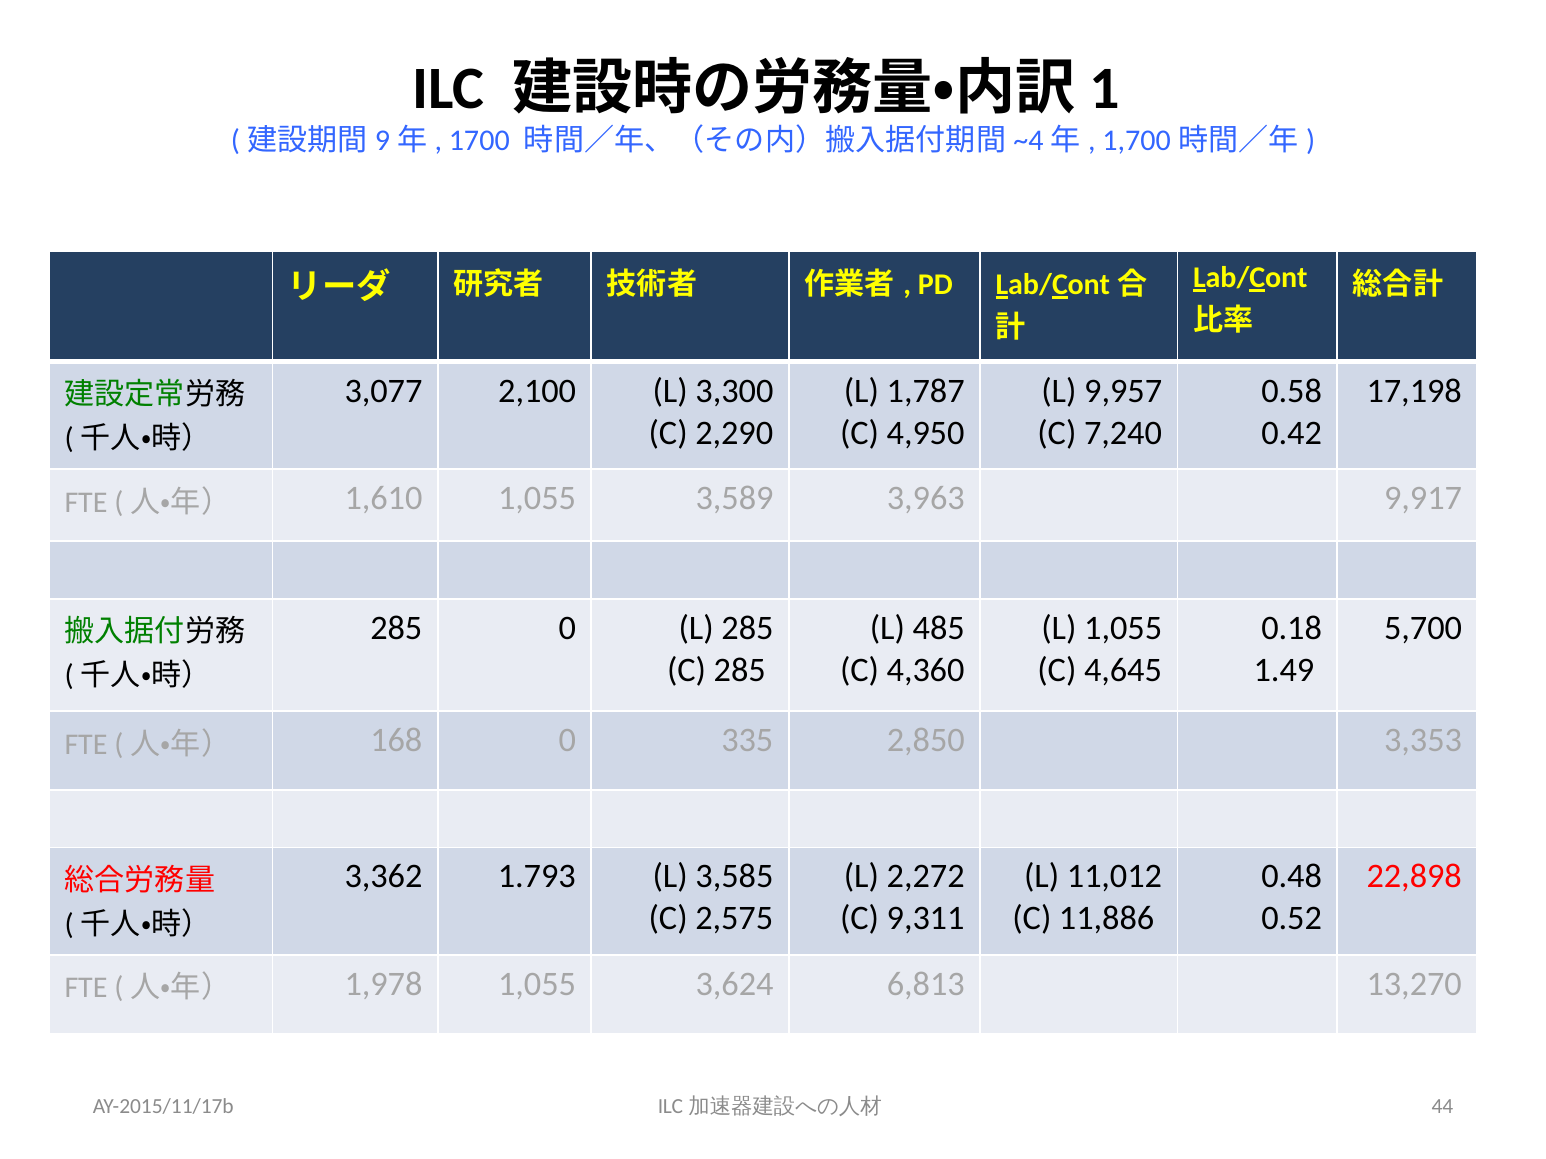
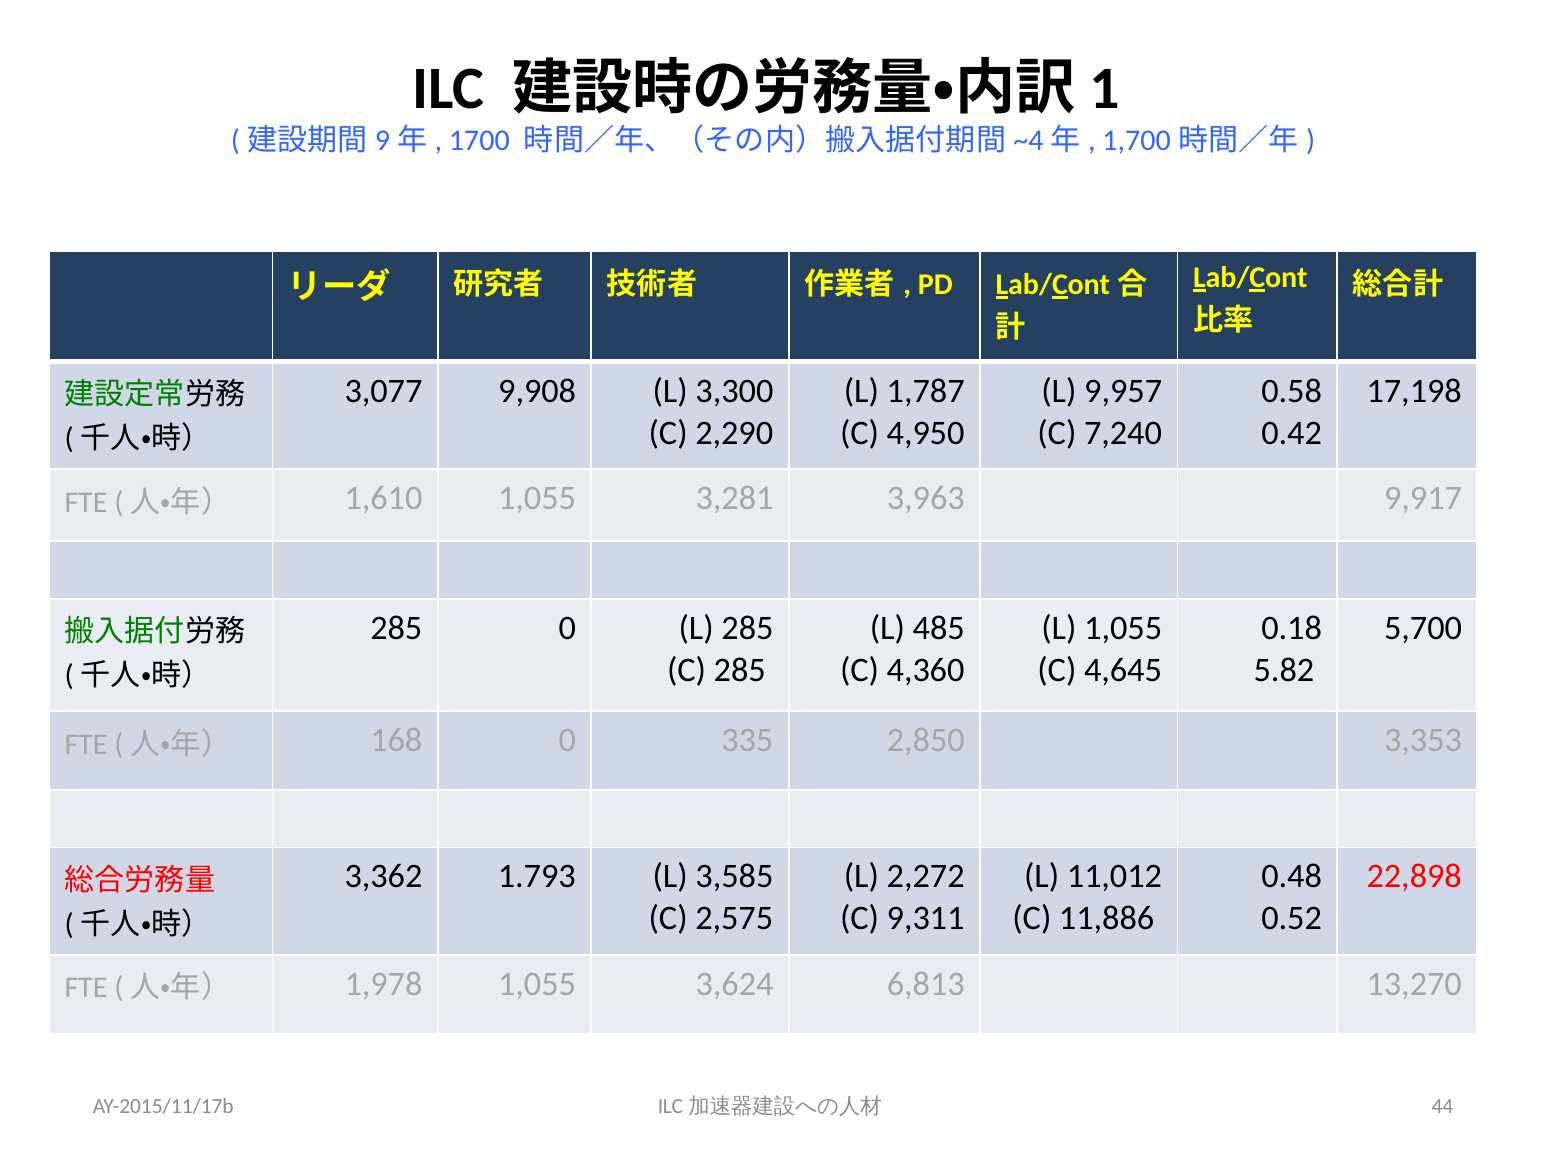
2,100: 2,100 -> 9,908 (537, 391)
3,589: 3,589 -> 3,281 (735, 499)
1.49: 1.49 -> 5.82 (1284, 670)
